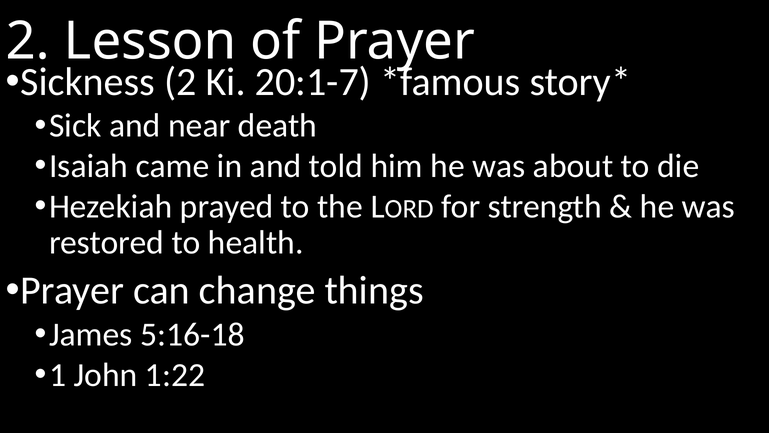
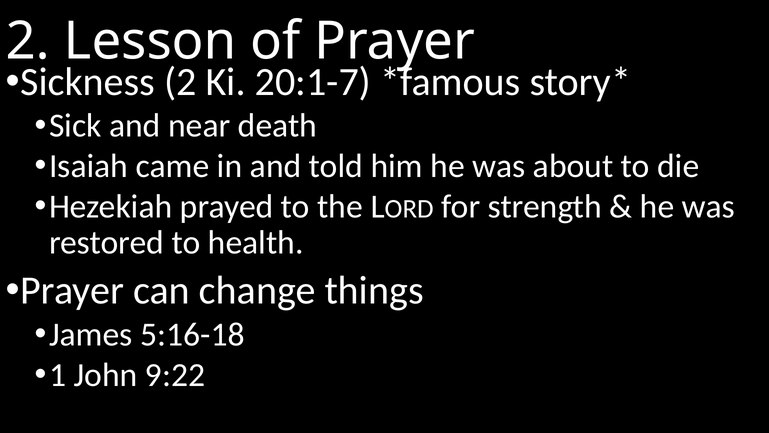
1:22: 1:22 -> 9:22 (175, 375)
